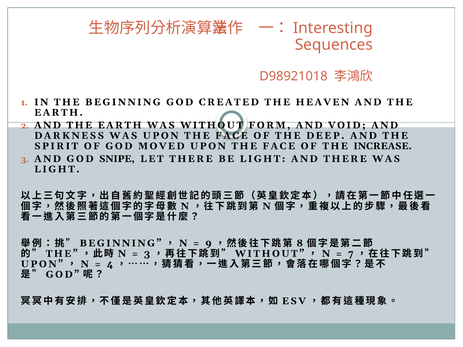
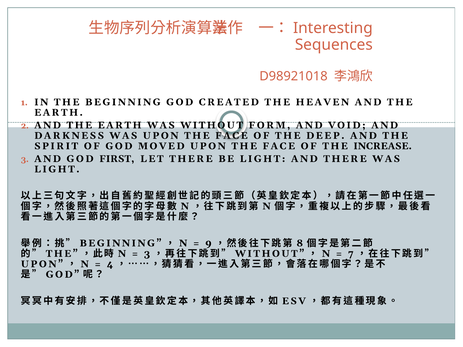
SNIPE: SNIPE -> FIRST (117, 159)
